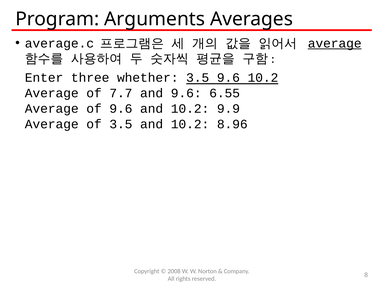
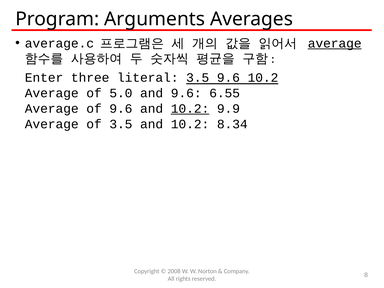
whether: whether -> literal (148, 78)
7.7: 7.7 -> 5.0 (121, 93)
10.2 underline: none -> present (190, 109)
8.96: 8.96 -> 8.34 (232, 124)
